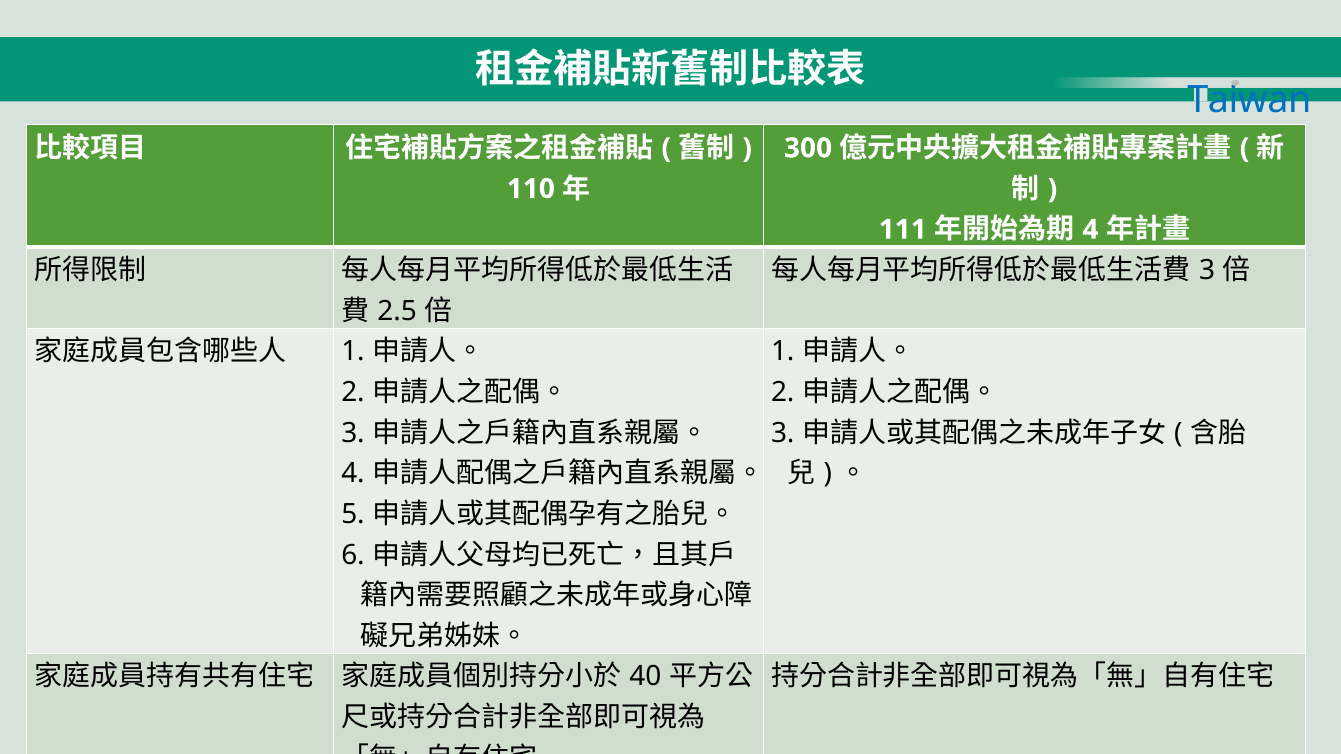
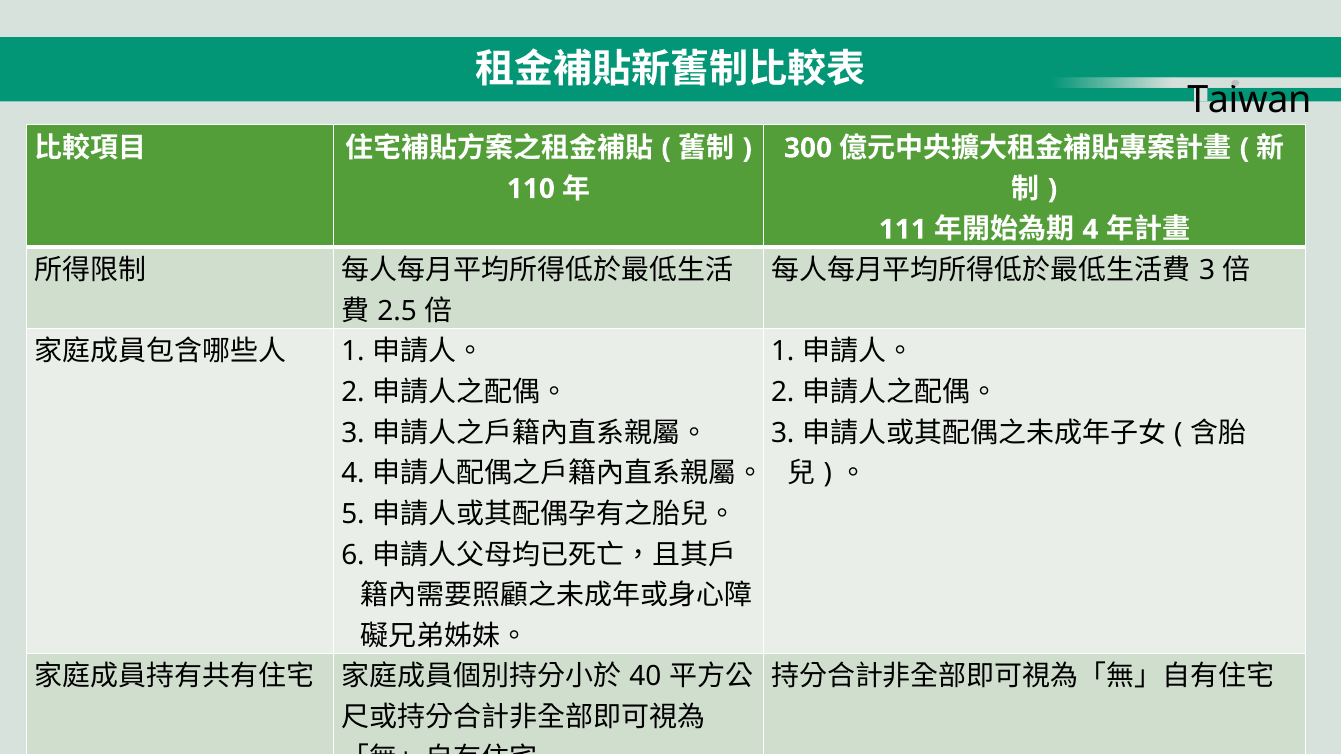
Taiwan colour: blue -> black (1249, 100)
